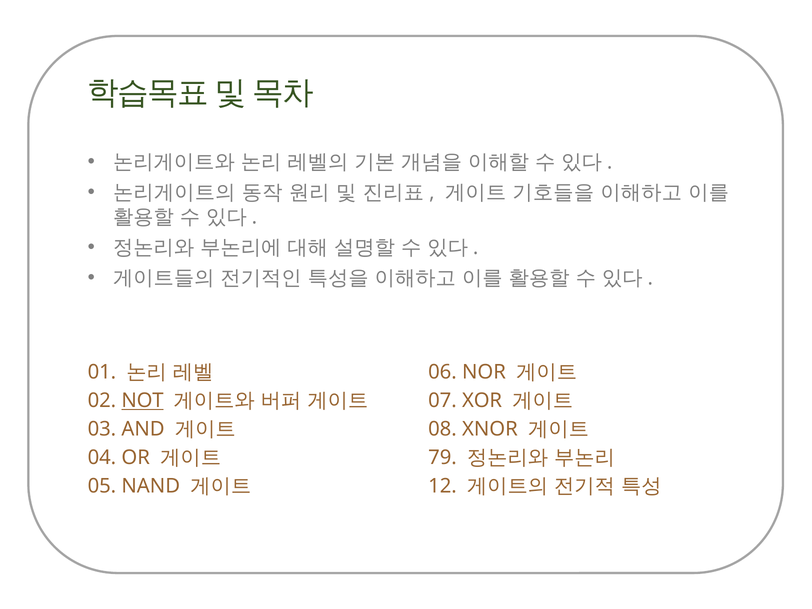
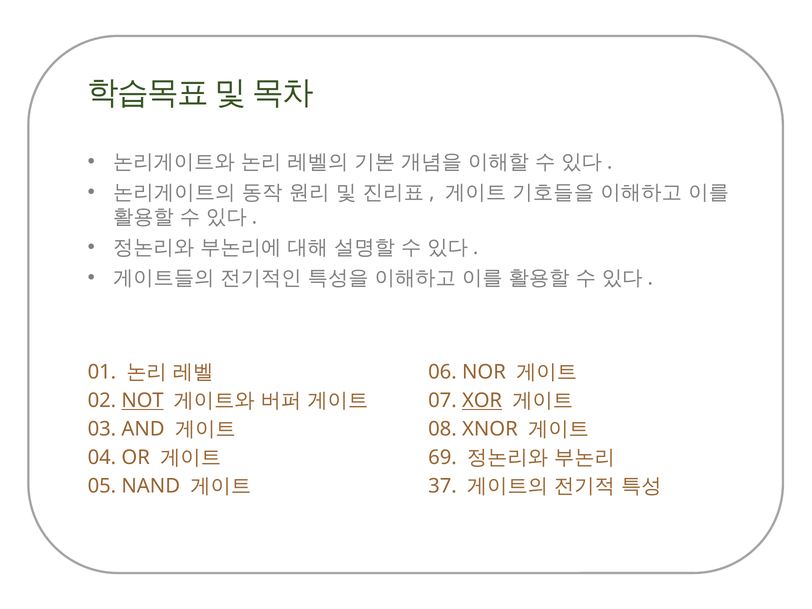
XOR underline: none -> present (482, 401)
79: 79 -> 69 (443, 458)
12: 12 -> 37 (443, 486)
